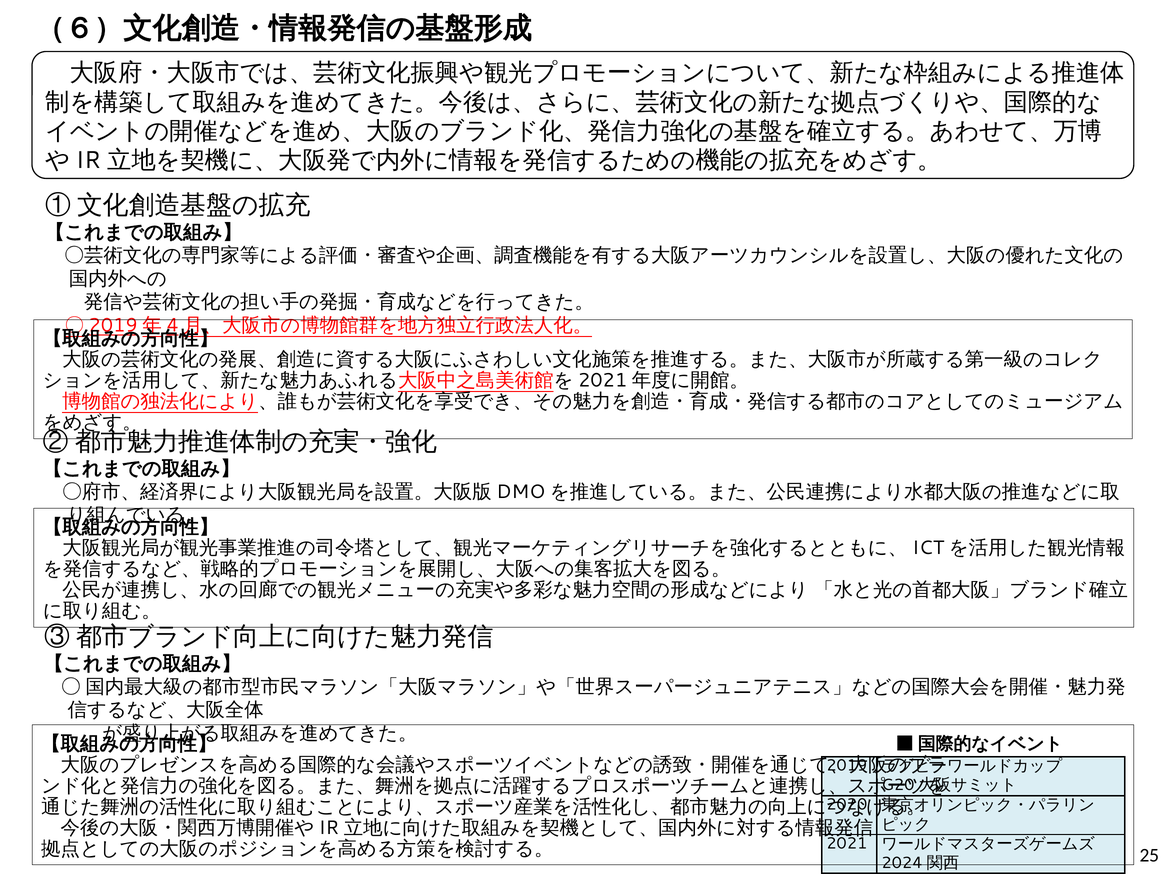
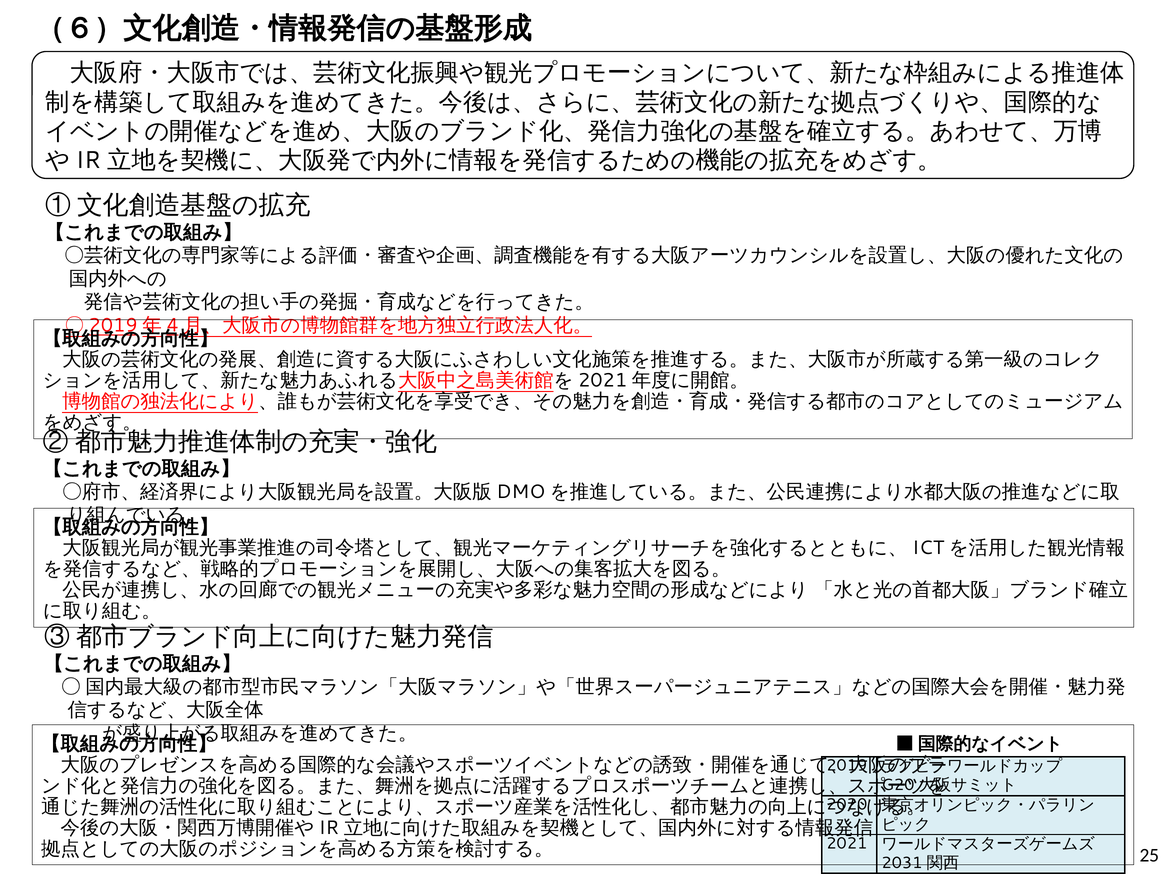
2024: 2024 -> 2031 (902, 863)
